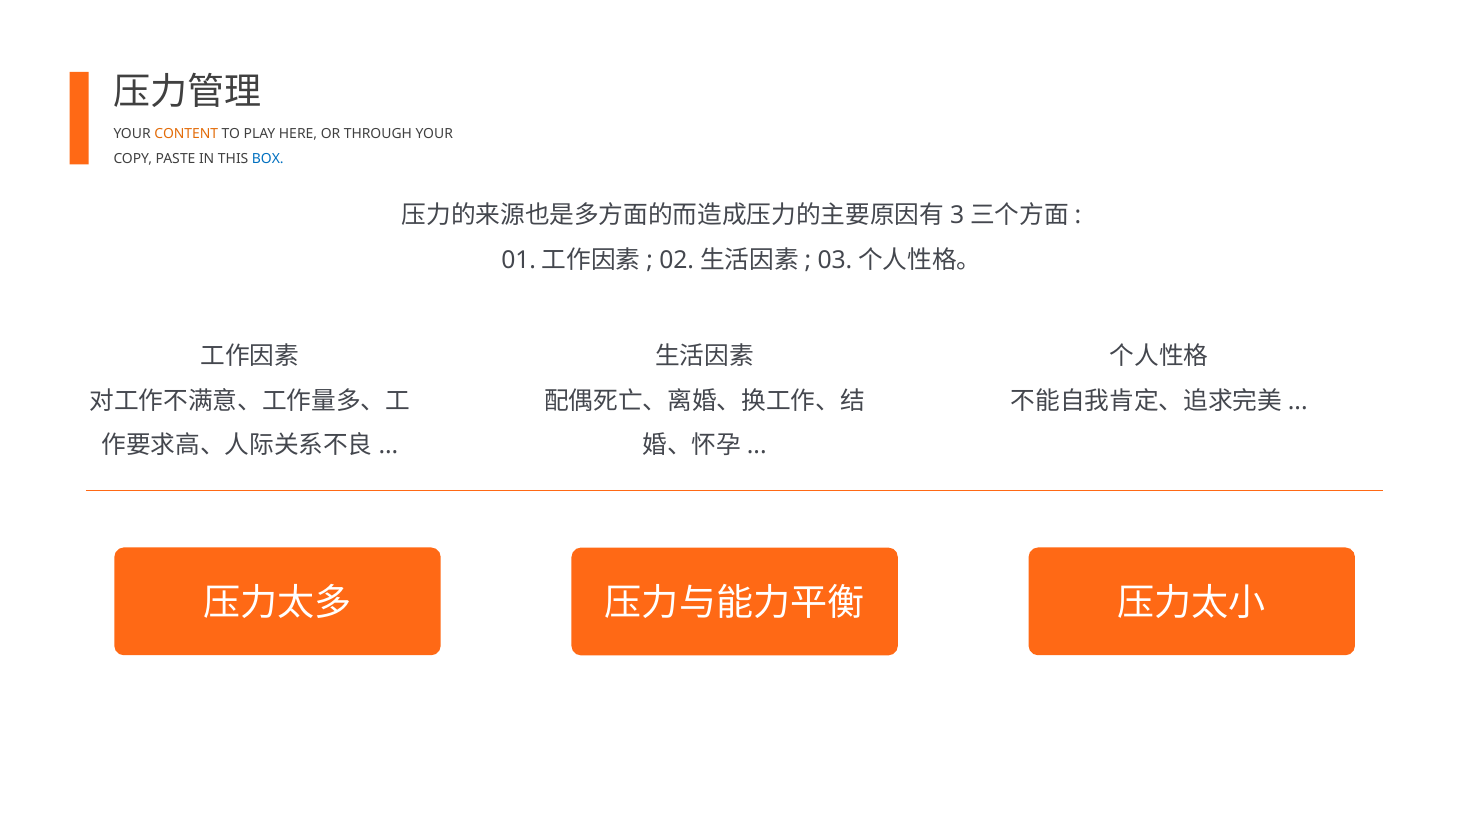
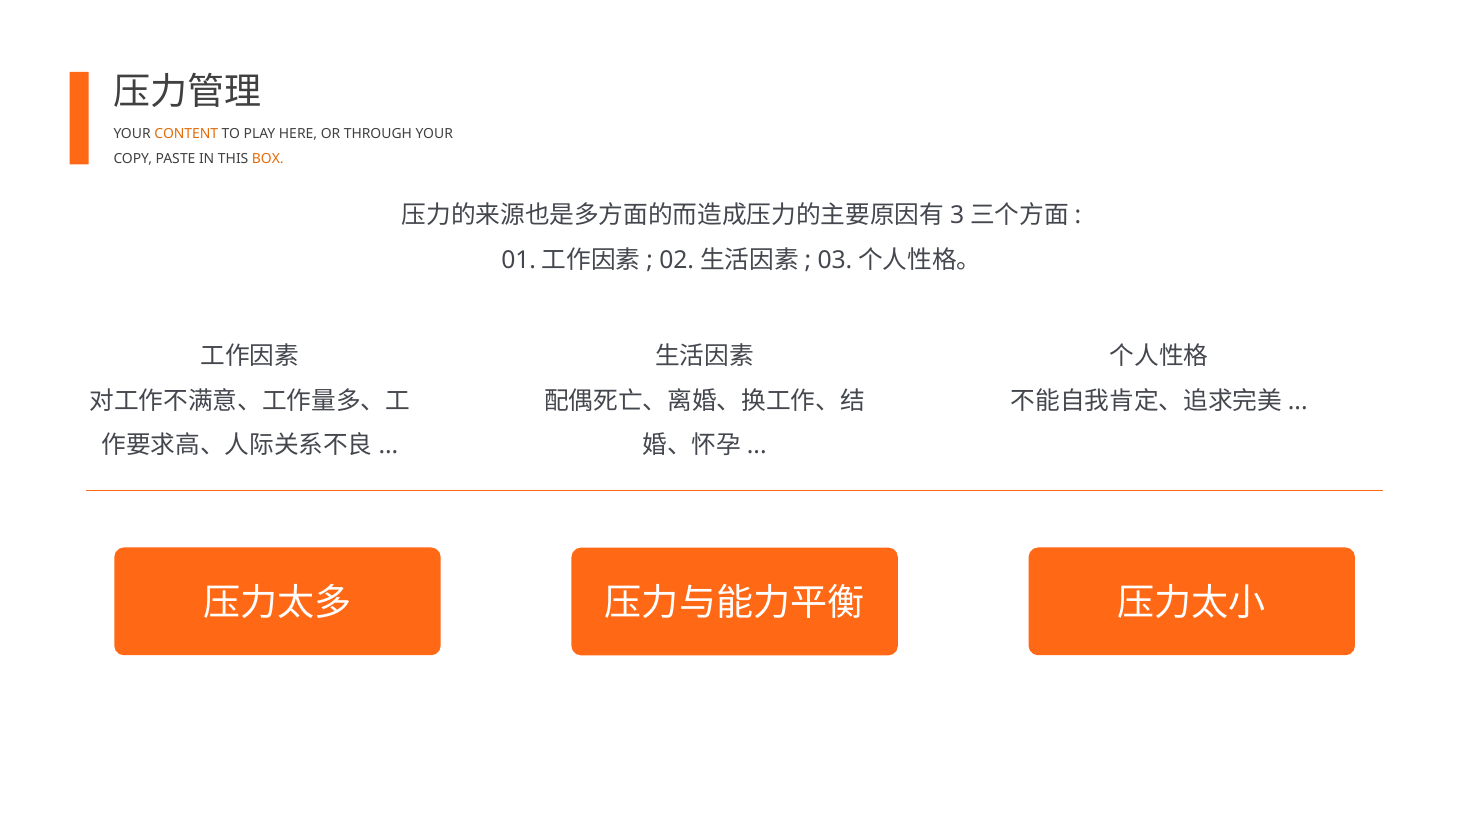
BOX colour: blue -> orange (268, 159)
